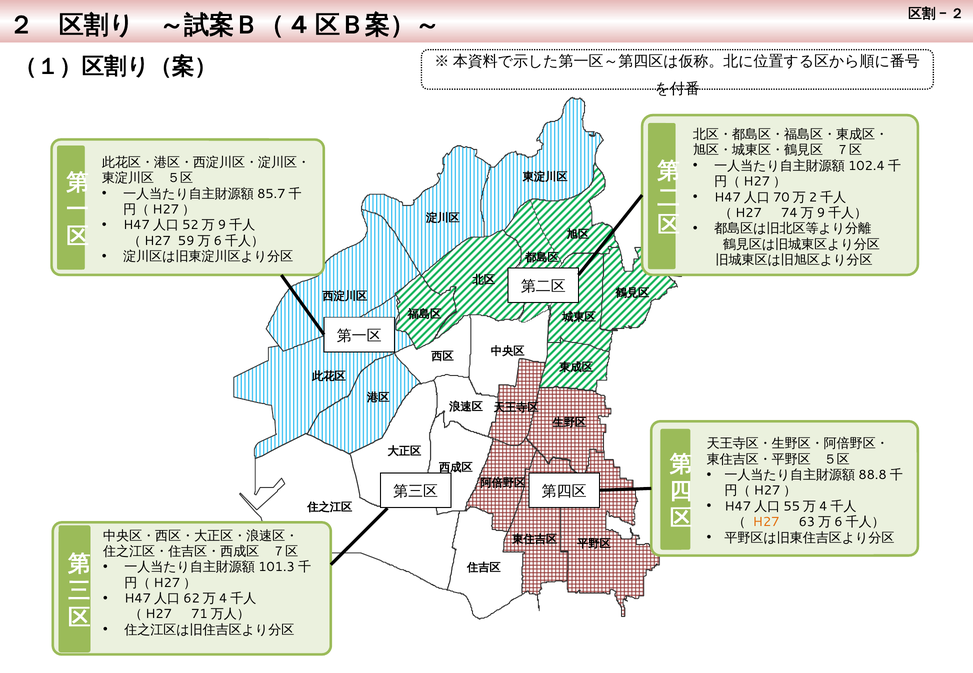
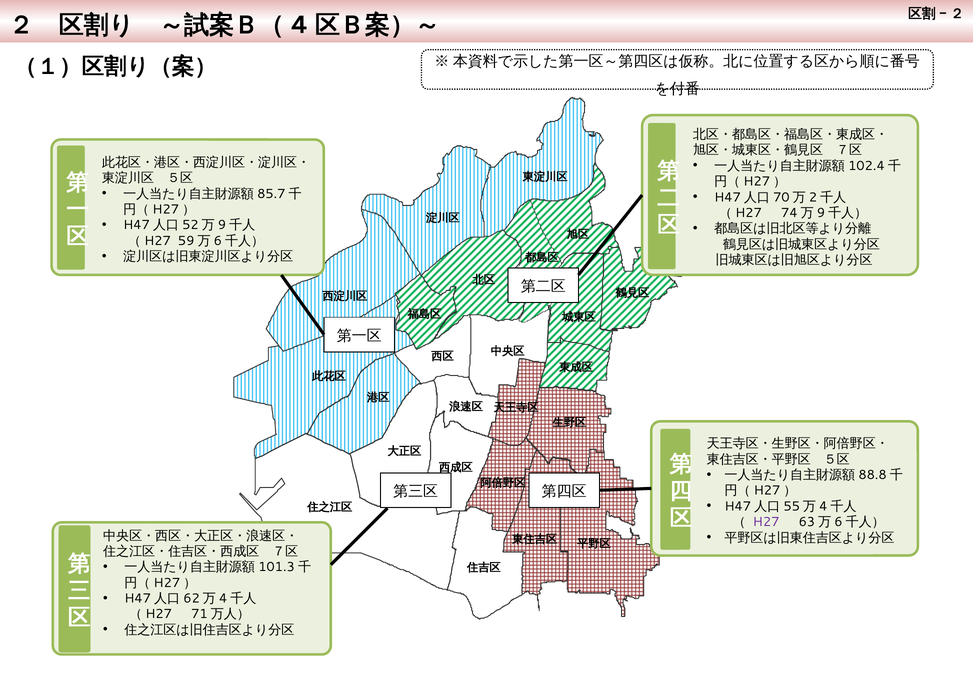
H27 colour: orange -> purple (766, 522)
